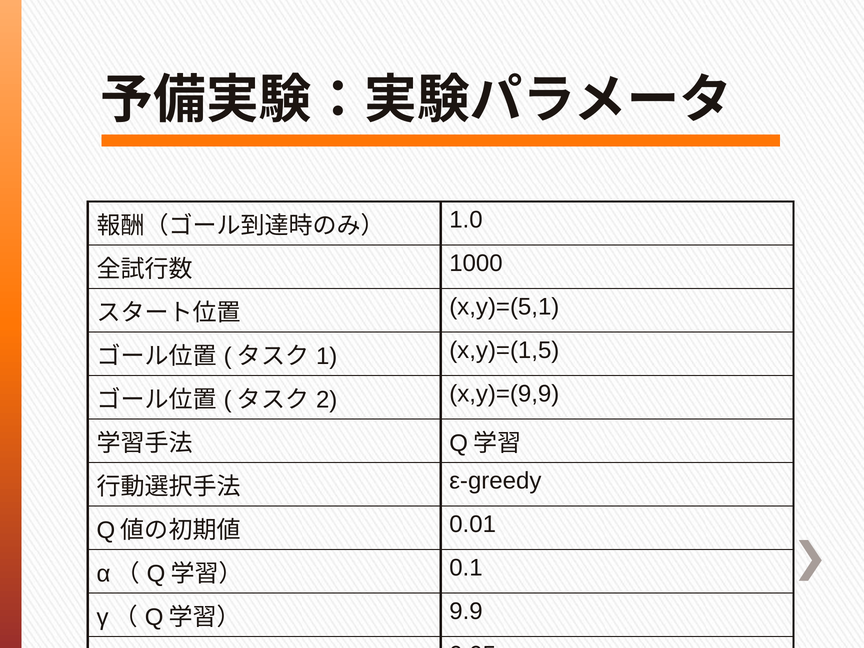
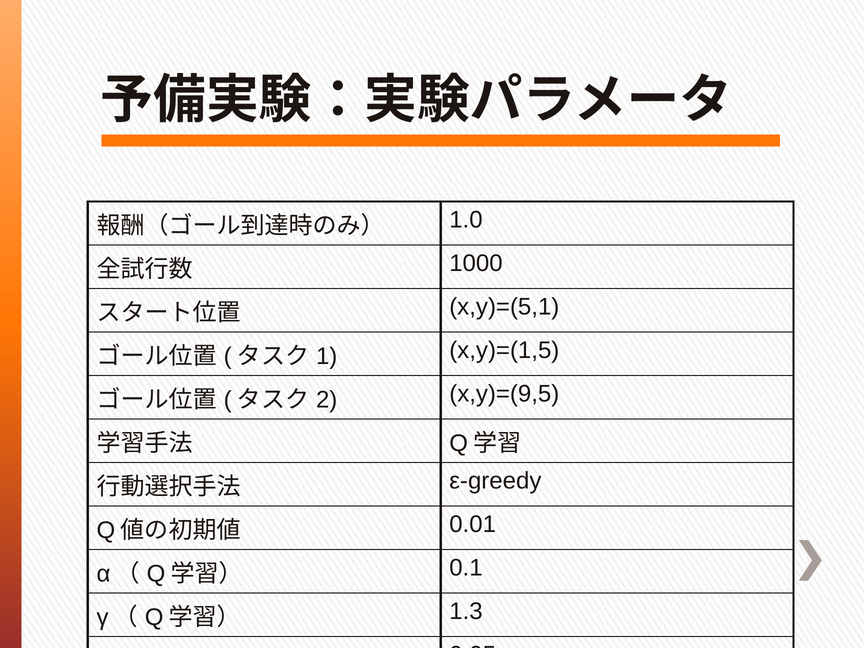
x,y)=(9,9: x,y)=(9,9 -> x,y)=(9,5 (504, 394)
9.9: 9.9 -> 1.3 (466, 611)
